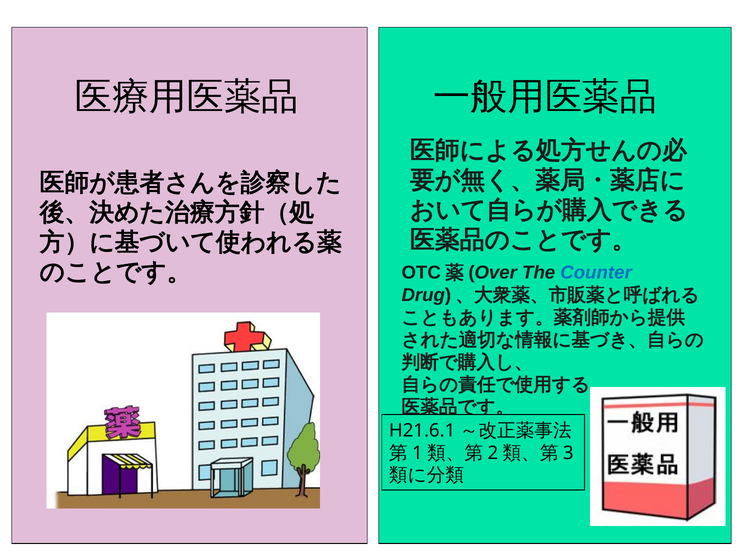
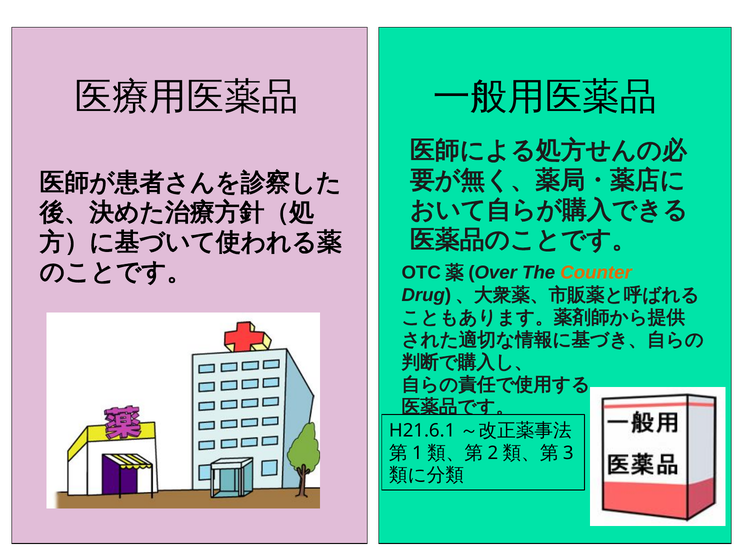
Counter colour: blue -> orange (596, 273)
